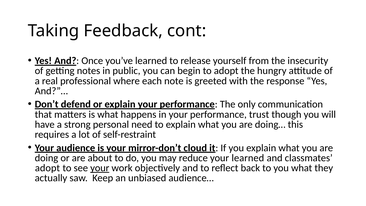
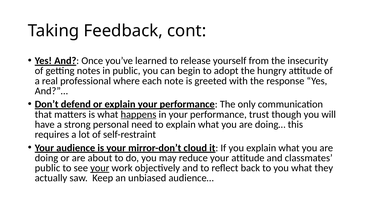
happens underline: none -> present (139, 114)
your learned: learned -> attitude (248, 158)
adopt: adopt -> public (47, 168)
